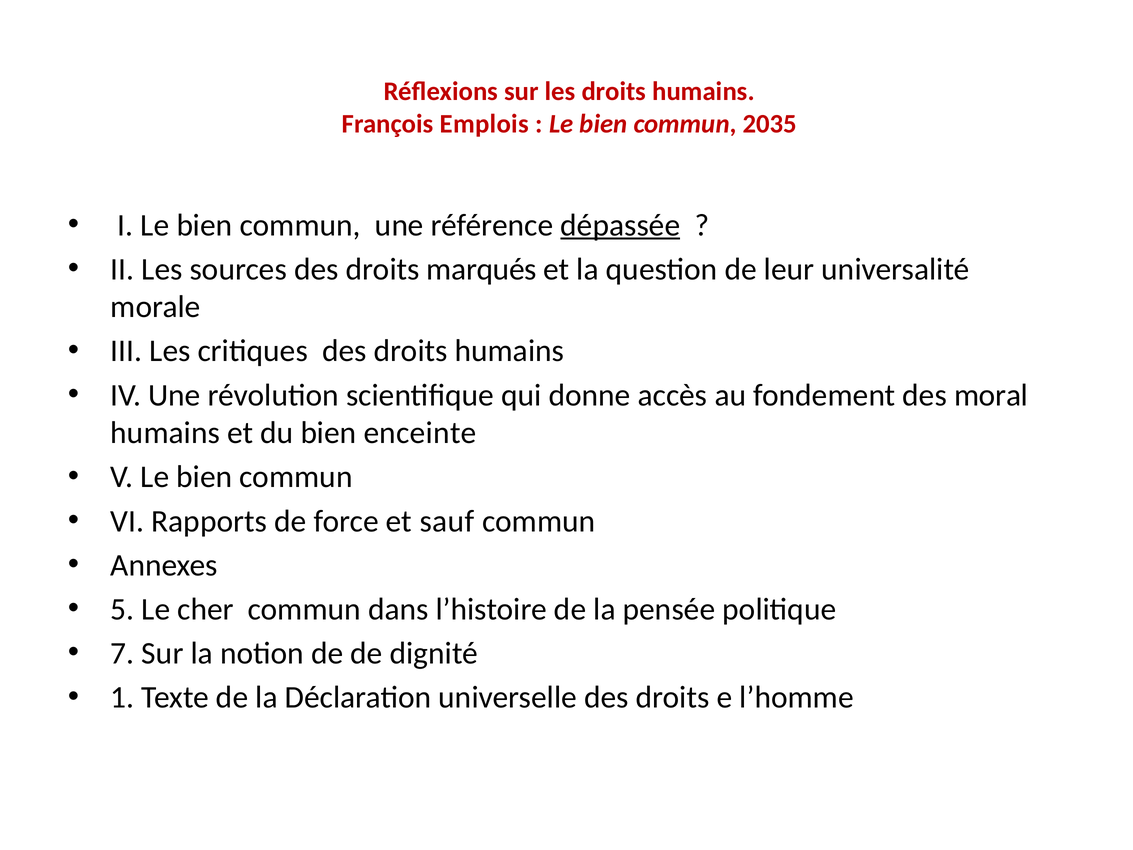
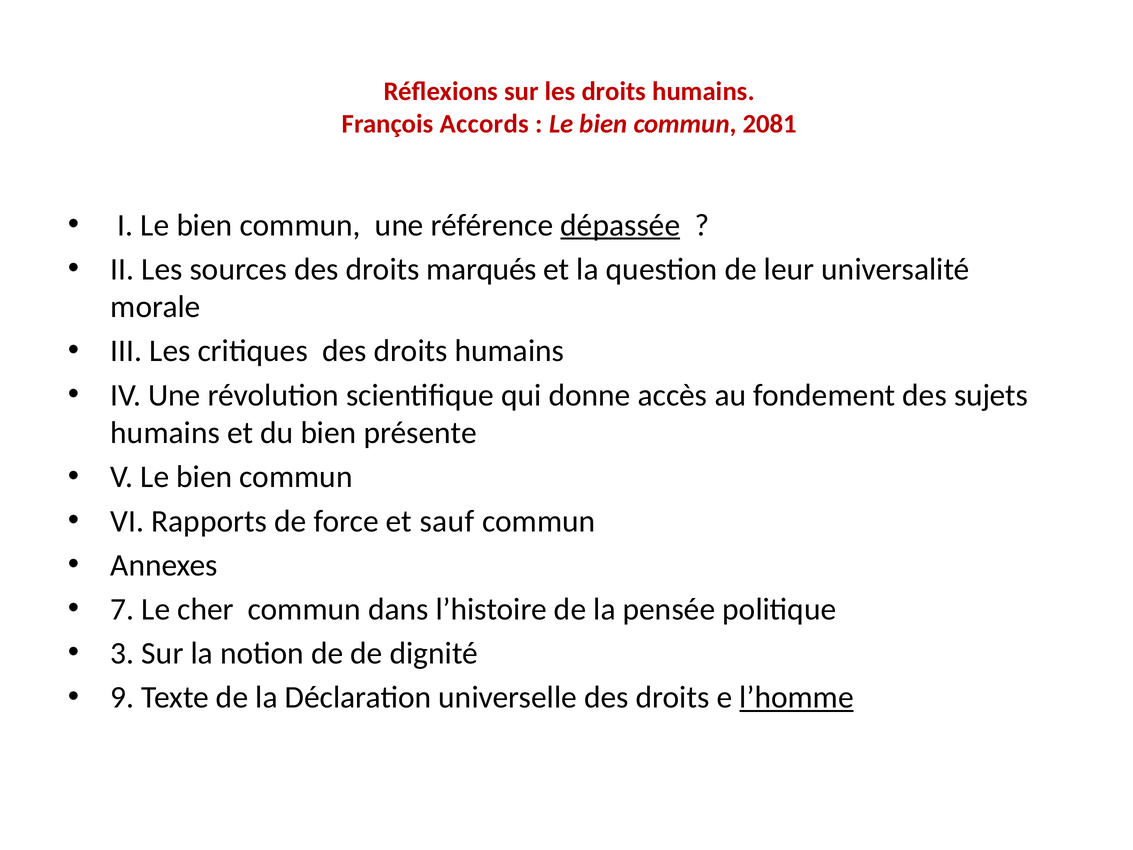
Emplois: Emplois -> Accords (484, 124)
2035: 2035 -> 2081 (770, 124)
moral: moral -> sujets (991, 395)
enceinte: enceinte -> présente (420, 433)
5: 5 -> 7 (122, 609)
7: 7 -> 3 (122, 653)
1: 1 -> 9 (122, 697)
l’homme underline: none -> present (797, 697)
